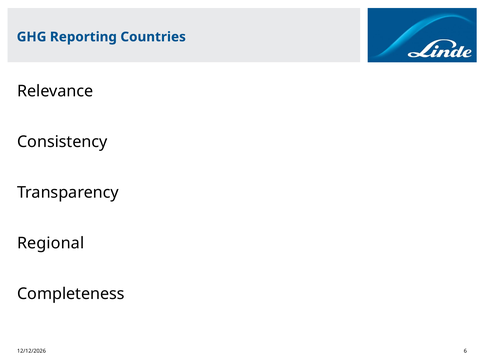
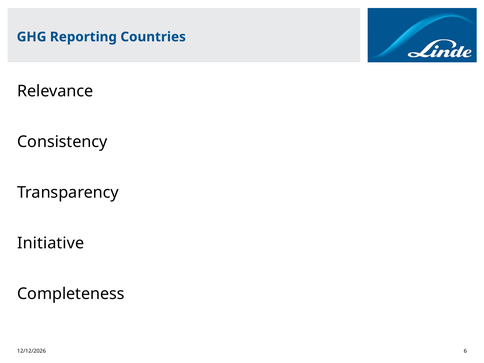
Regional: Regional -> Initiative (51, 243)
